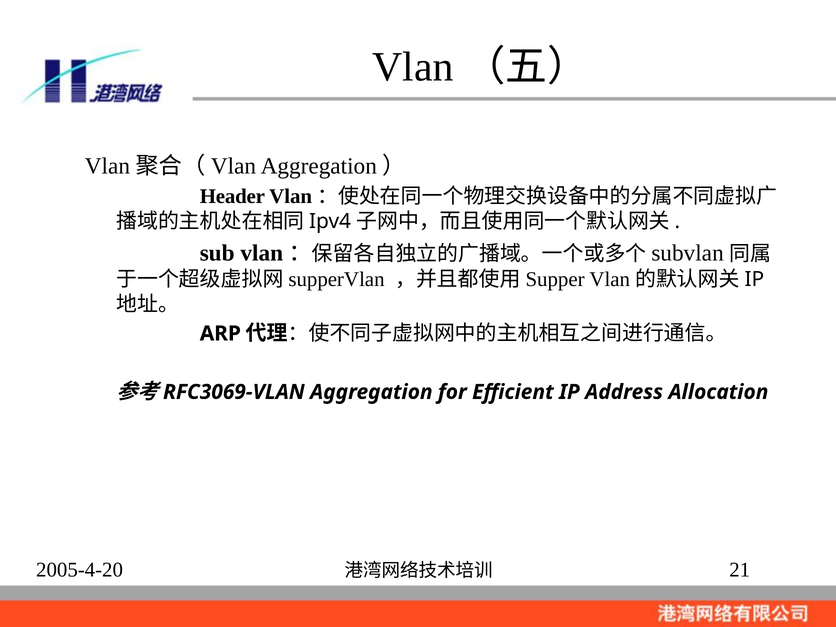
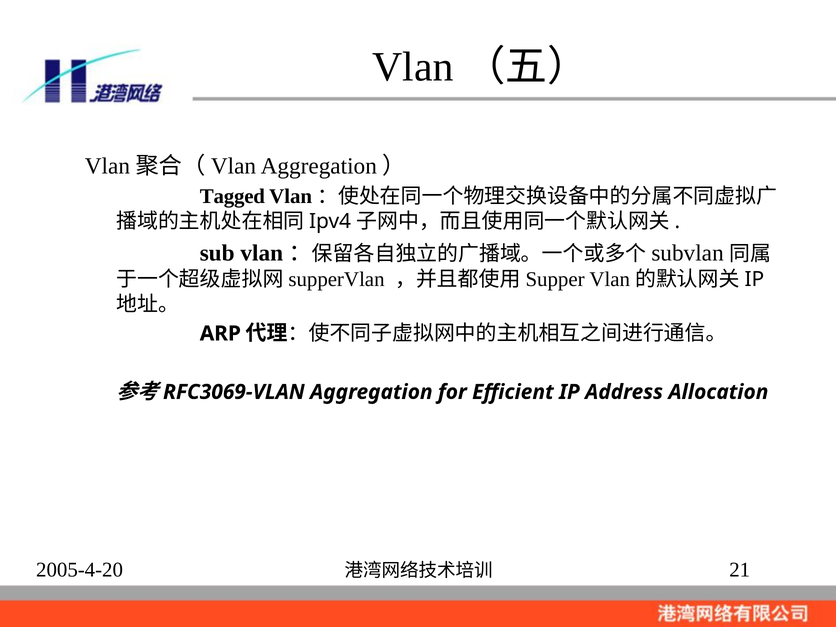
Header: Header -> Tagged (232, 196)
